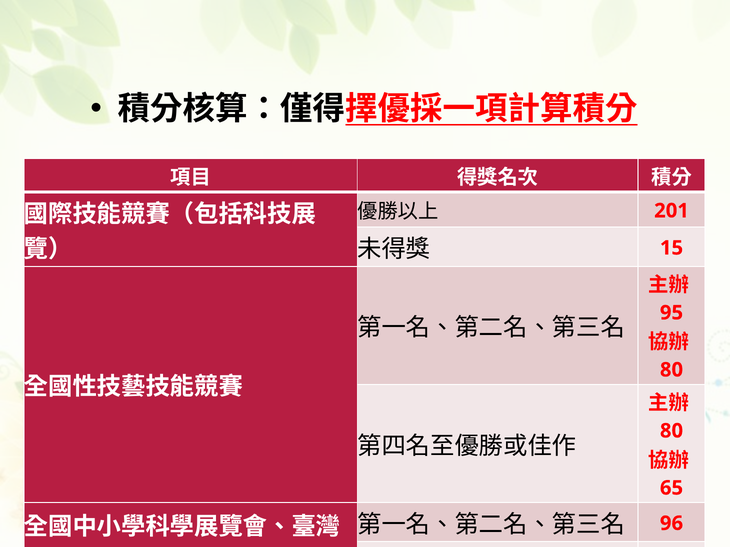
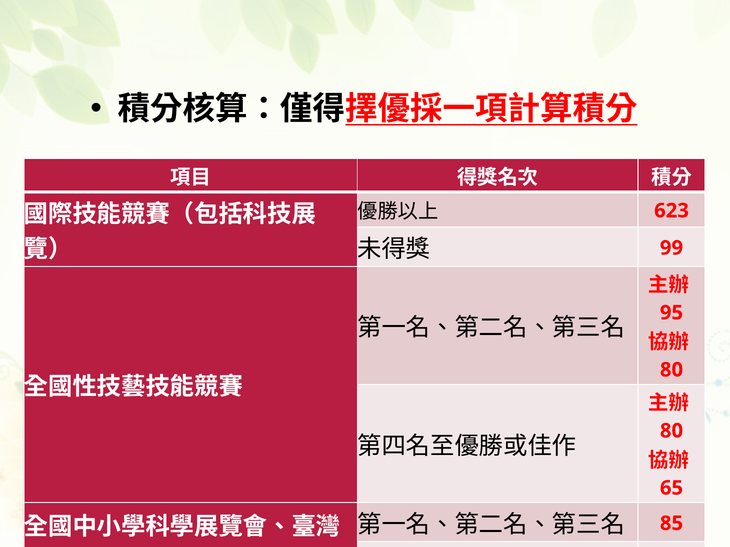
201: 201 -> 623 (672, 211)
15: 15 -> 99 (671, 248)
96: 96 -> 85 (671, 524)
